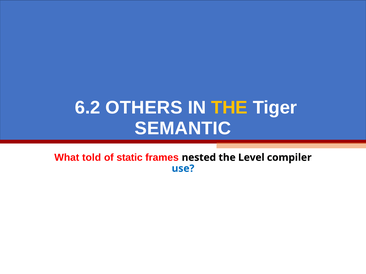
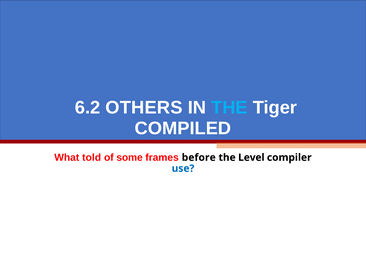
THE colour: yellow -> light blue (229, 108)
SEMANTIC: SEMANTIC -> COMPILED (183, 129)
static: static -> some (130, 158)
nested: nested -> before (199, 158)
